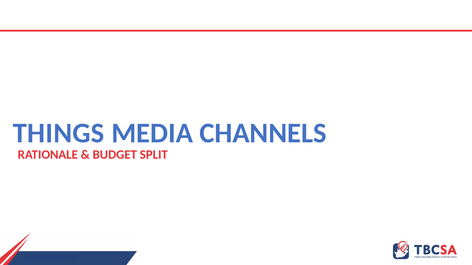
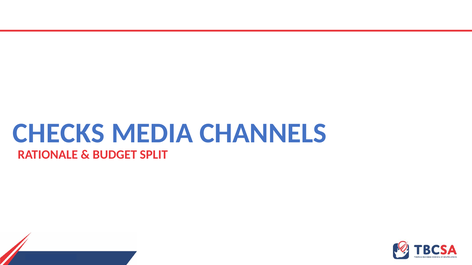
THINGS: THINGS -> CHECKS (59, 133)
